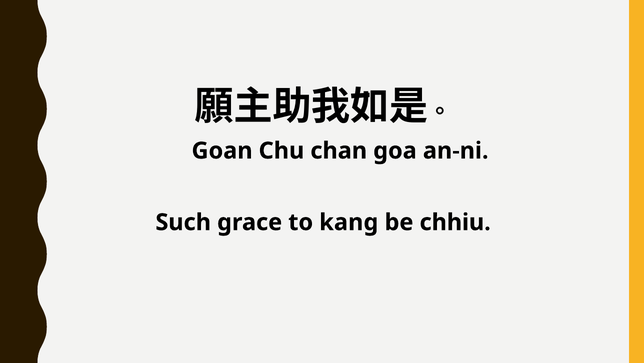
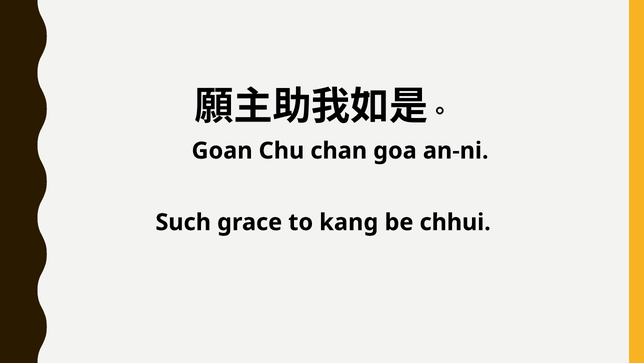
chhiu: chhiu -> chhui (455, 222)
